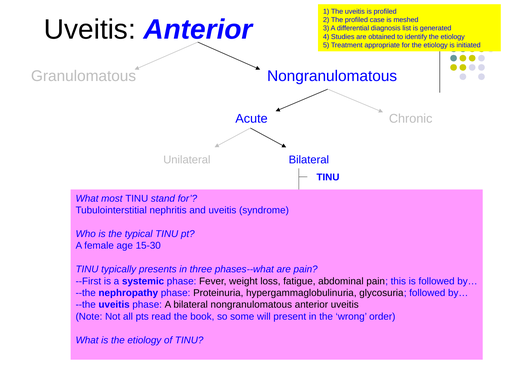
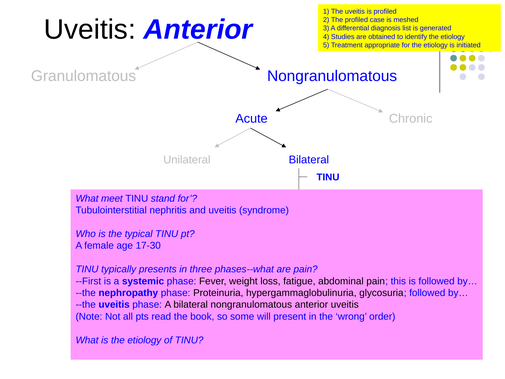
most: most -> meet (112, 198)
15-30: 15-30 -> 17-30 (148, 246)
